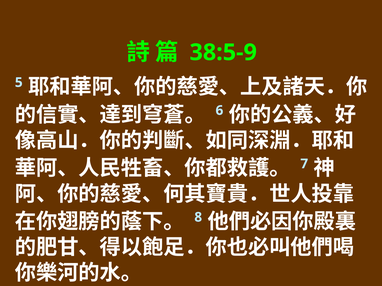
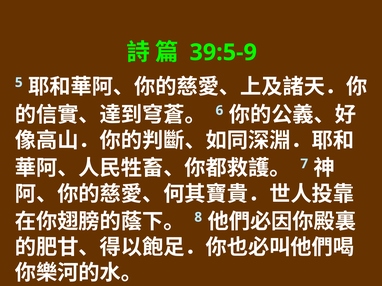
38:5-9: 38:5-9 -> 39:5-9 (223, 53)
